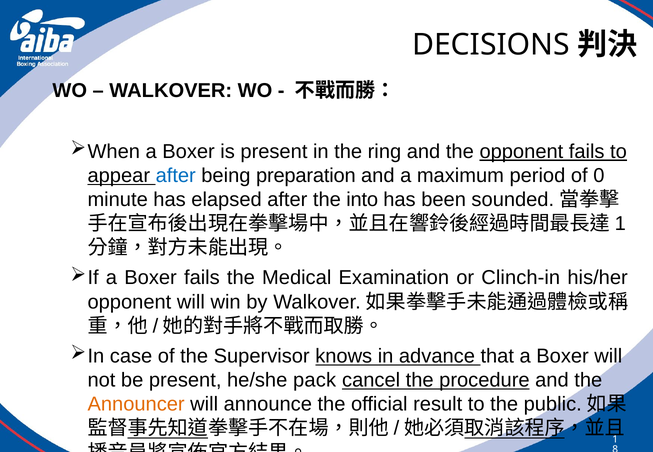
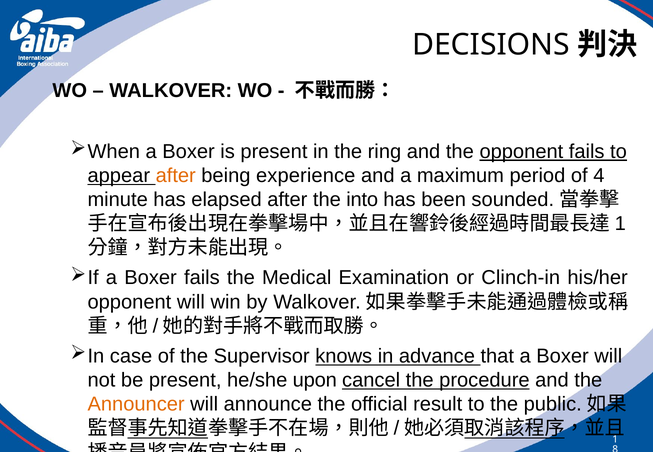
after colour: blue -> orange (176, 176)
preparation: preparation -> experience (306, 176)
0: 0 -> 4 (599, 176)
pack: pack -> upon (315, 380)
